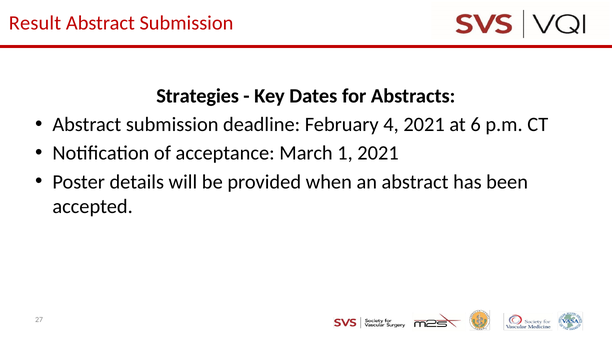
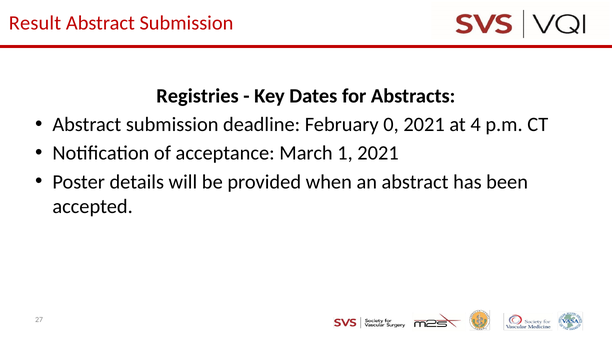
Strategies: Strategies -> Registries (197, 96)
4: 4 -> 0 (391, 125)
6: 6 -> 4 (476, 125)
